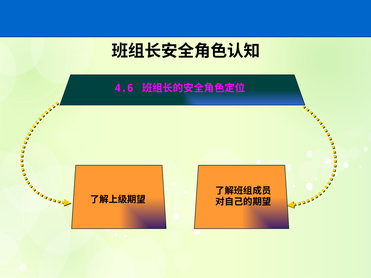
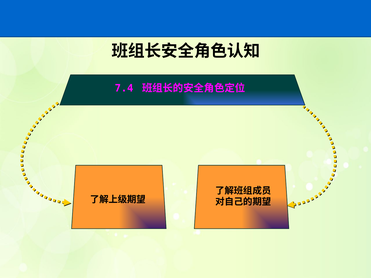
4.6: 4.6 -> 7.4 (124, 88)
